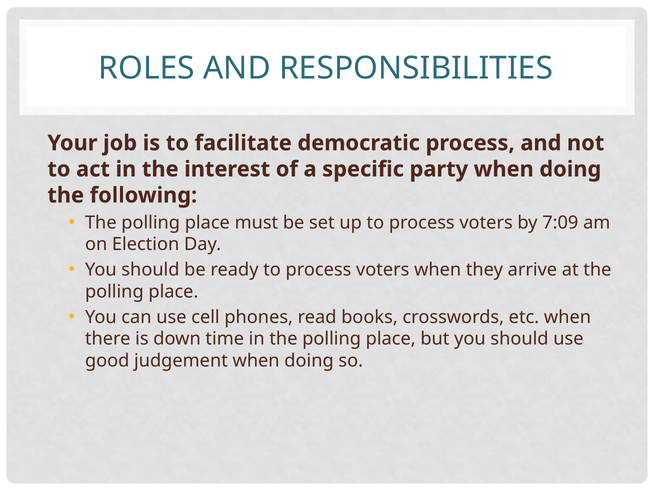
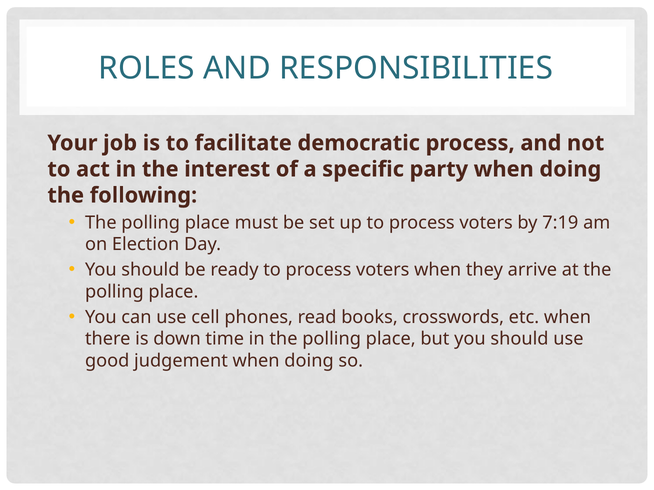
7:09: 7:09 -> 7:19 (560, 223)
